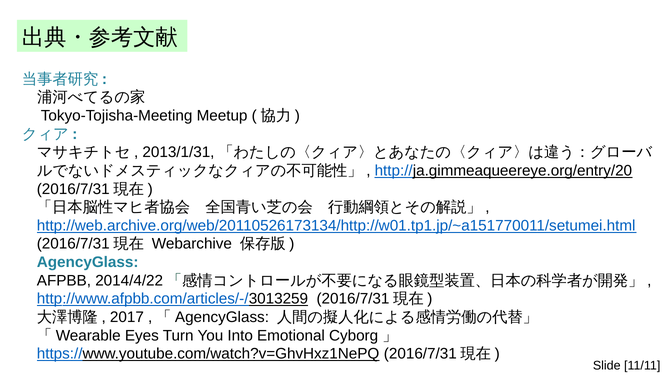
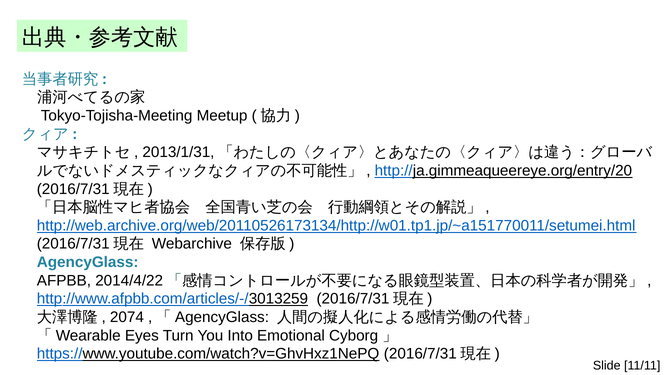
2017: 2017 -> 2074 (127, 317)
